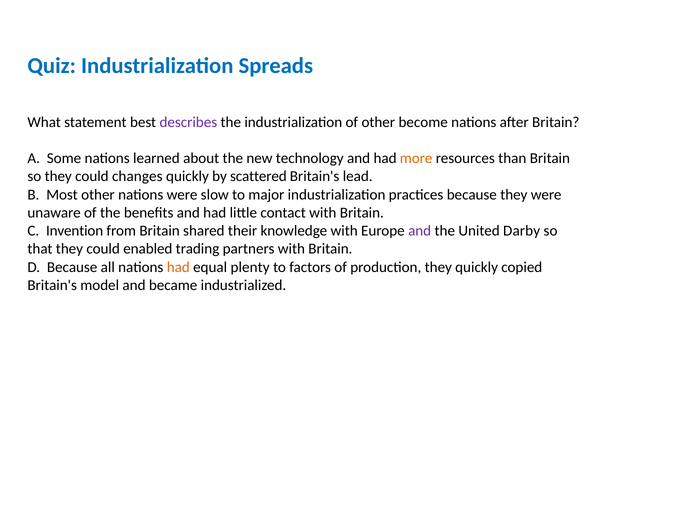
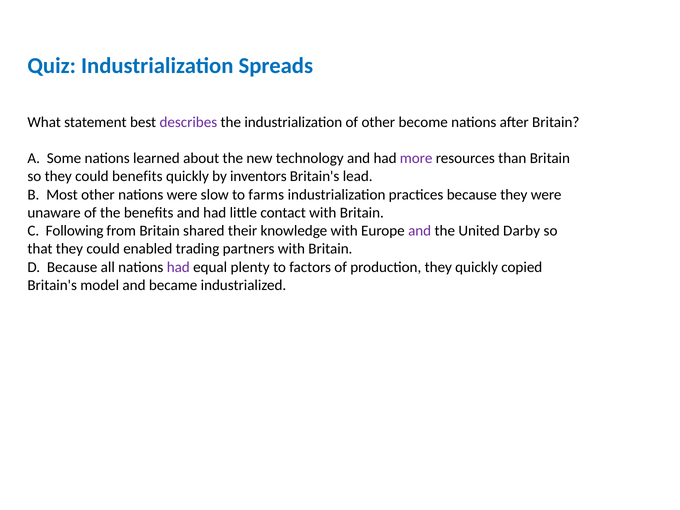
more colour: orange -> purple (416, 158)
could changes: changes -> benefits (137, 176)
scattered: scattered -> inventors (258, 176)
major: major -> farms (266, 195)
Invention: Invention -> Following (75, 231)
had colour: orange -> purple (178, 267)
